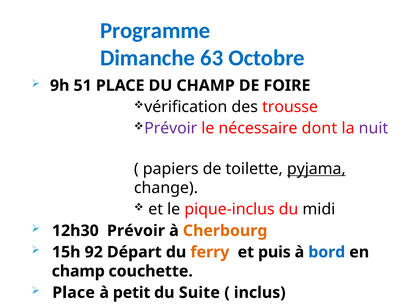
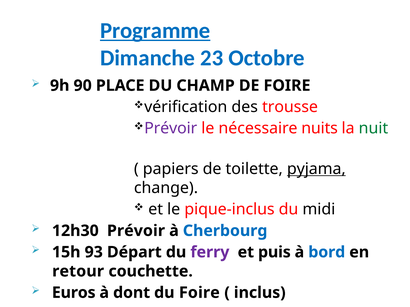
Programme underline: none -> present (155, 31)
63: 63 -> 23 (212, 58)
51: 51 -> 90 (83, 86)
dont: dont -> nuits (320, 129)
nuit colour: purple -> green (373, 129)
Cherbourg colour: orange -> blue (225, 231)
92: 92 -> 93 (94, 253)
ferry colour: orange -> purple (210, 253)
champ: champ -> retour (78, 272)
Place: Place -> Euros (74, 293)
petit: petit -> dont (132, 293)
du Suite: Suite -> Foire (199, 293)
